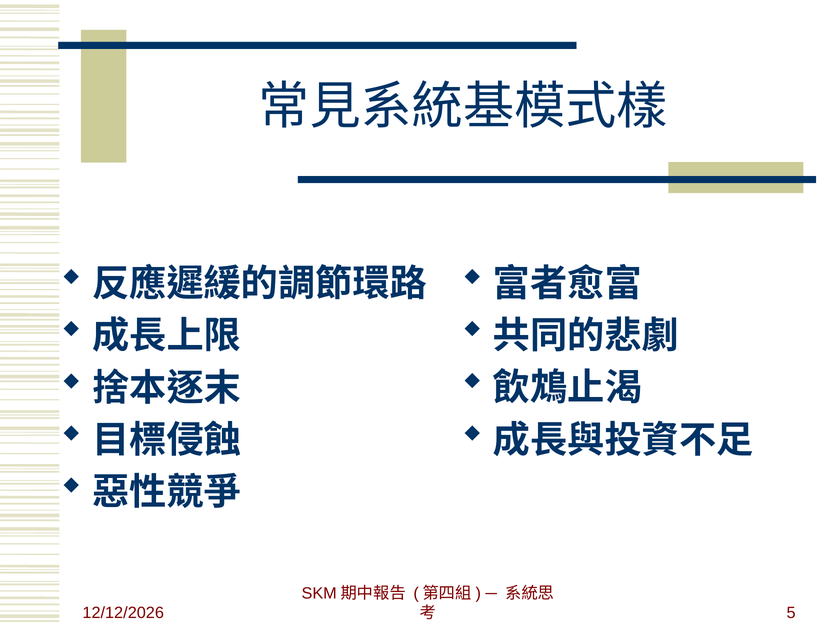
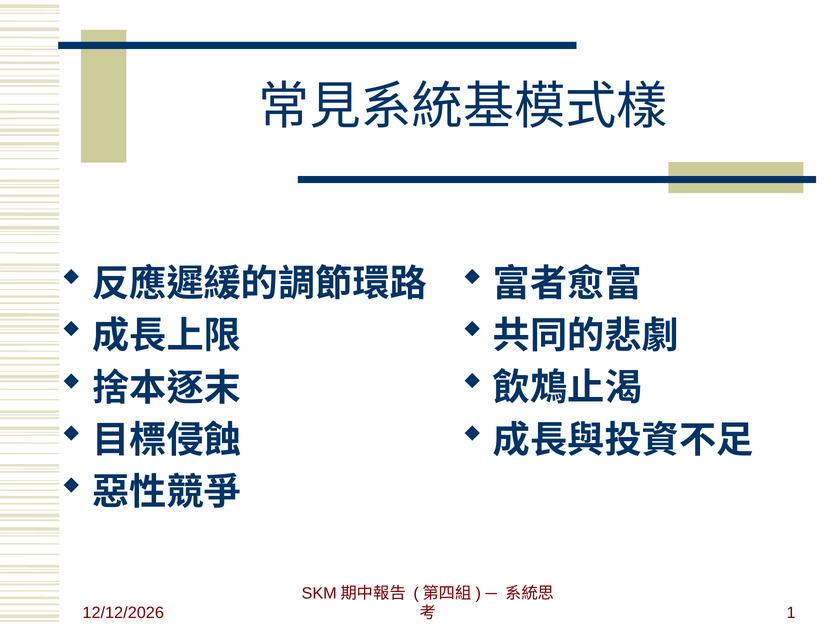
5: 5 -> 1 (791, 613)
